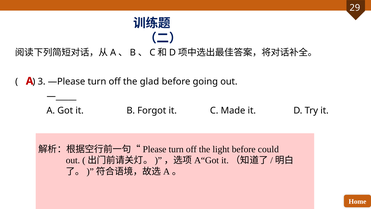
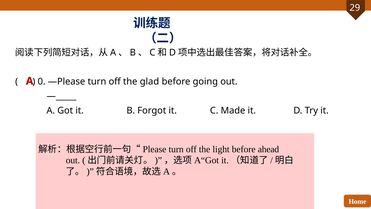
3: 3 -> 0 (42, 82)
could: could -> ahead (268, 149)
